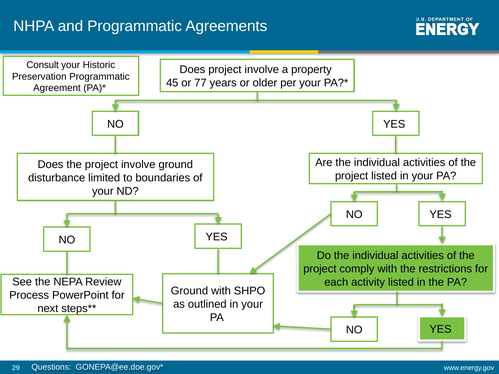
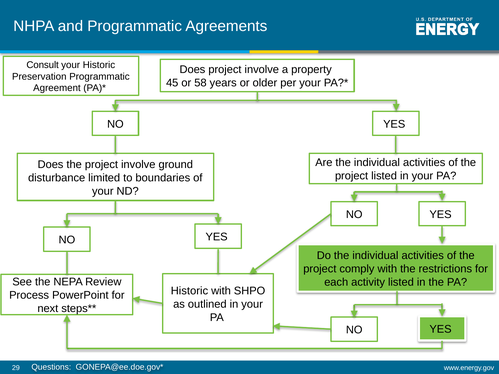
77: 77 -> 58 (200, 83)
Ground: Ground -> Historic (189, 291)
